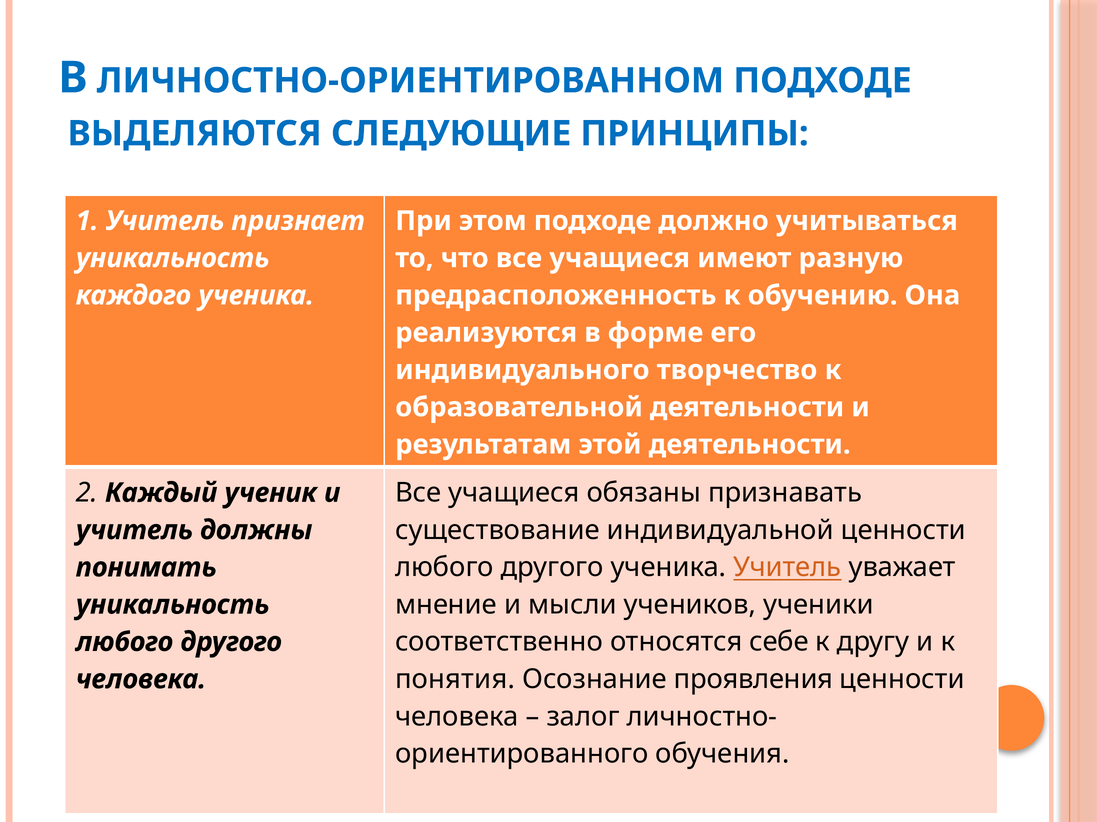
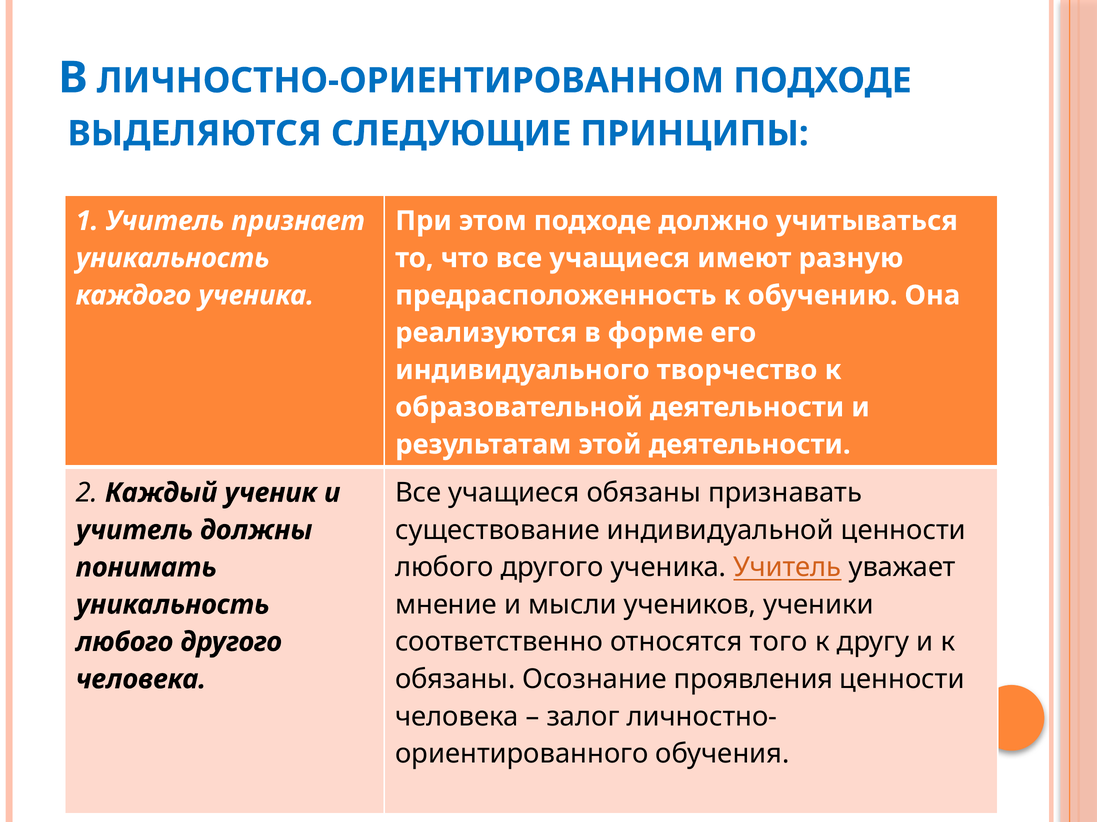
себе: себе -> того (779, 643)
понятия: понятия -> обязаны (455, 680)
